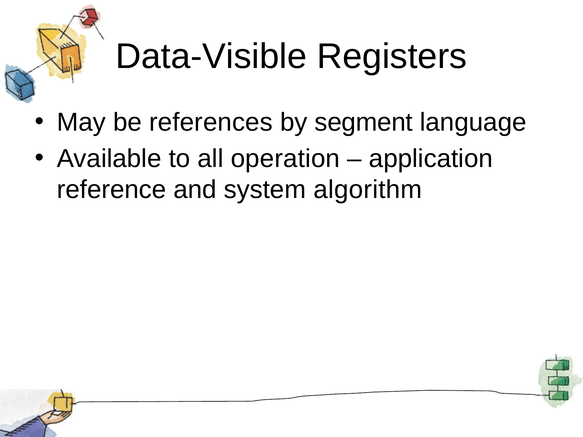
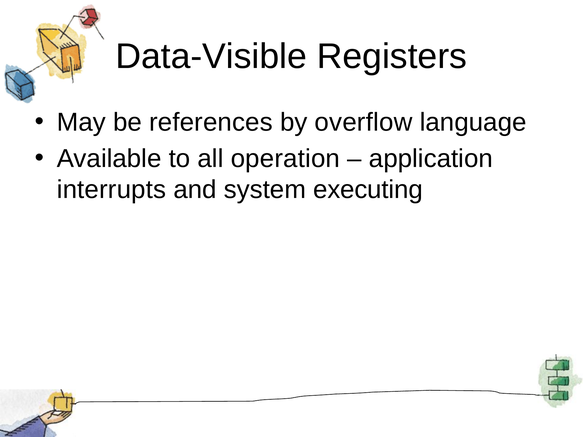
segment: segment -> overflow (364, 122)
reference: reference -> interrupts (112, 190)
algorithm: algorithm -> executing (368, 190)
